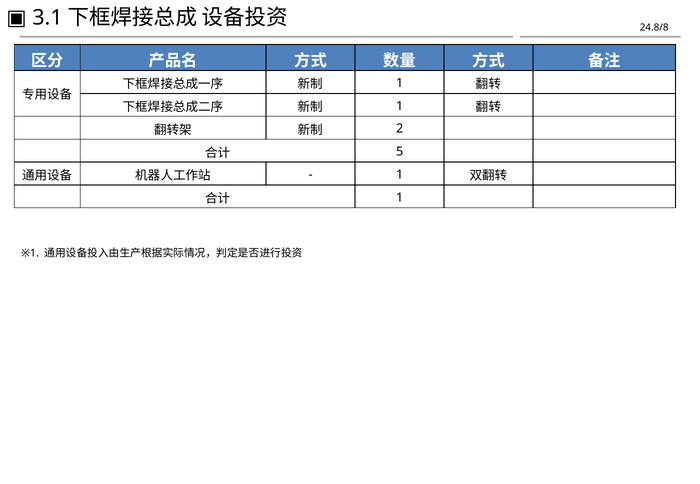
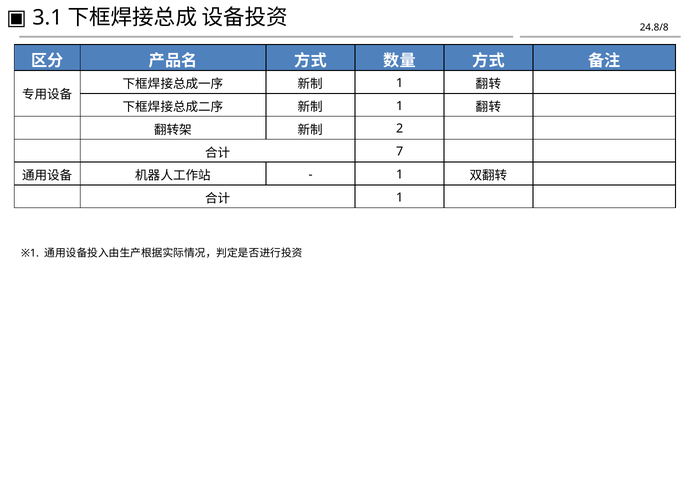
5: 5 -> 7 (400, 152)
